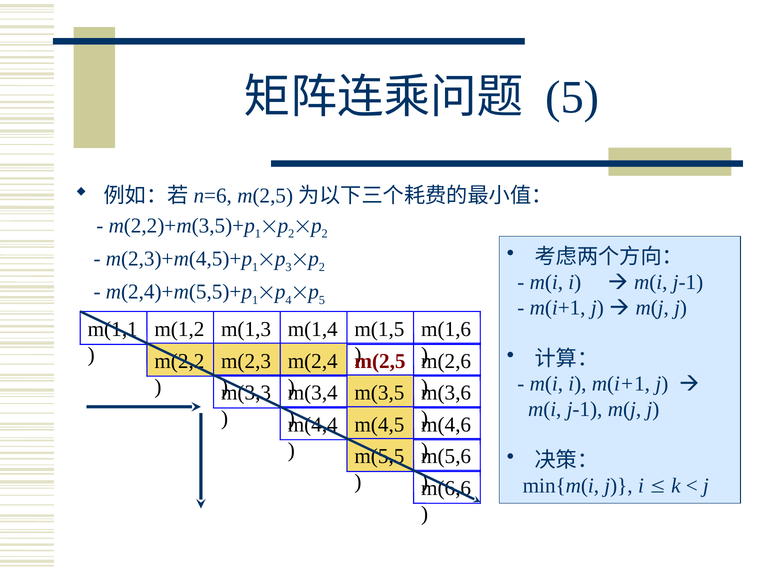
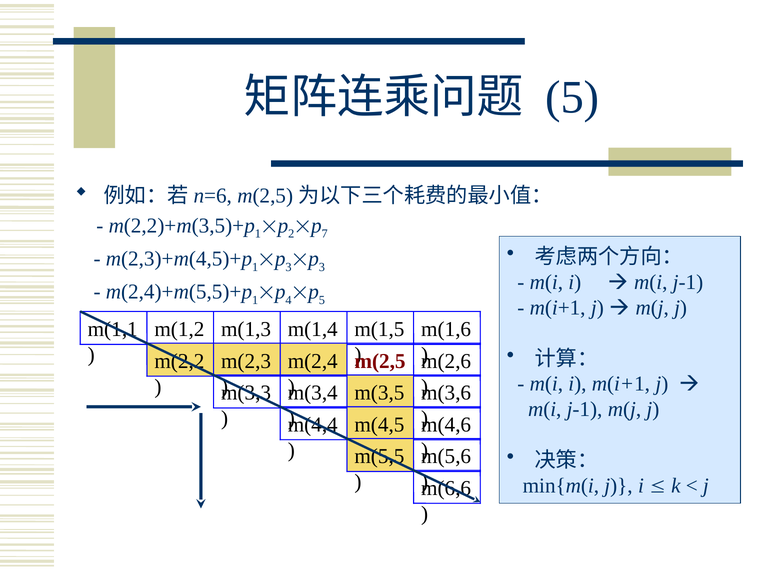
2: 2 -> 7 (325, 234)
2: 2 -> 3 (322, 267)
